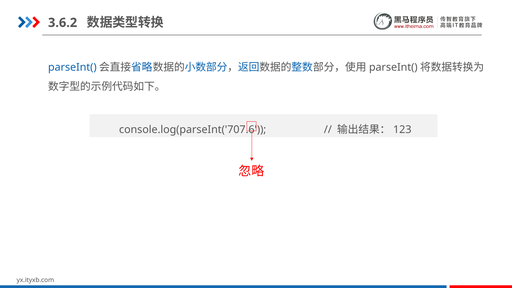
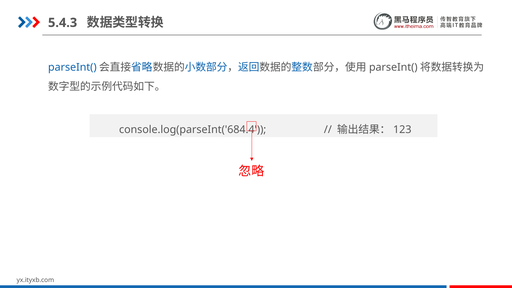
3.6.2: 3.6.2 -> 5.4.3 (63, 23)
console.log(parseInt('707.6: console.log(parseInt('707.6 -> console.log(parseInt('684.4 (193, 130)
